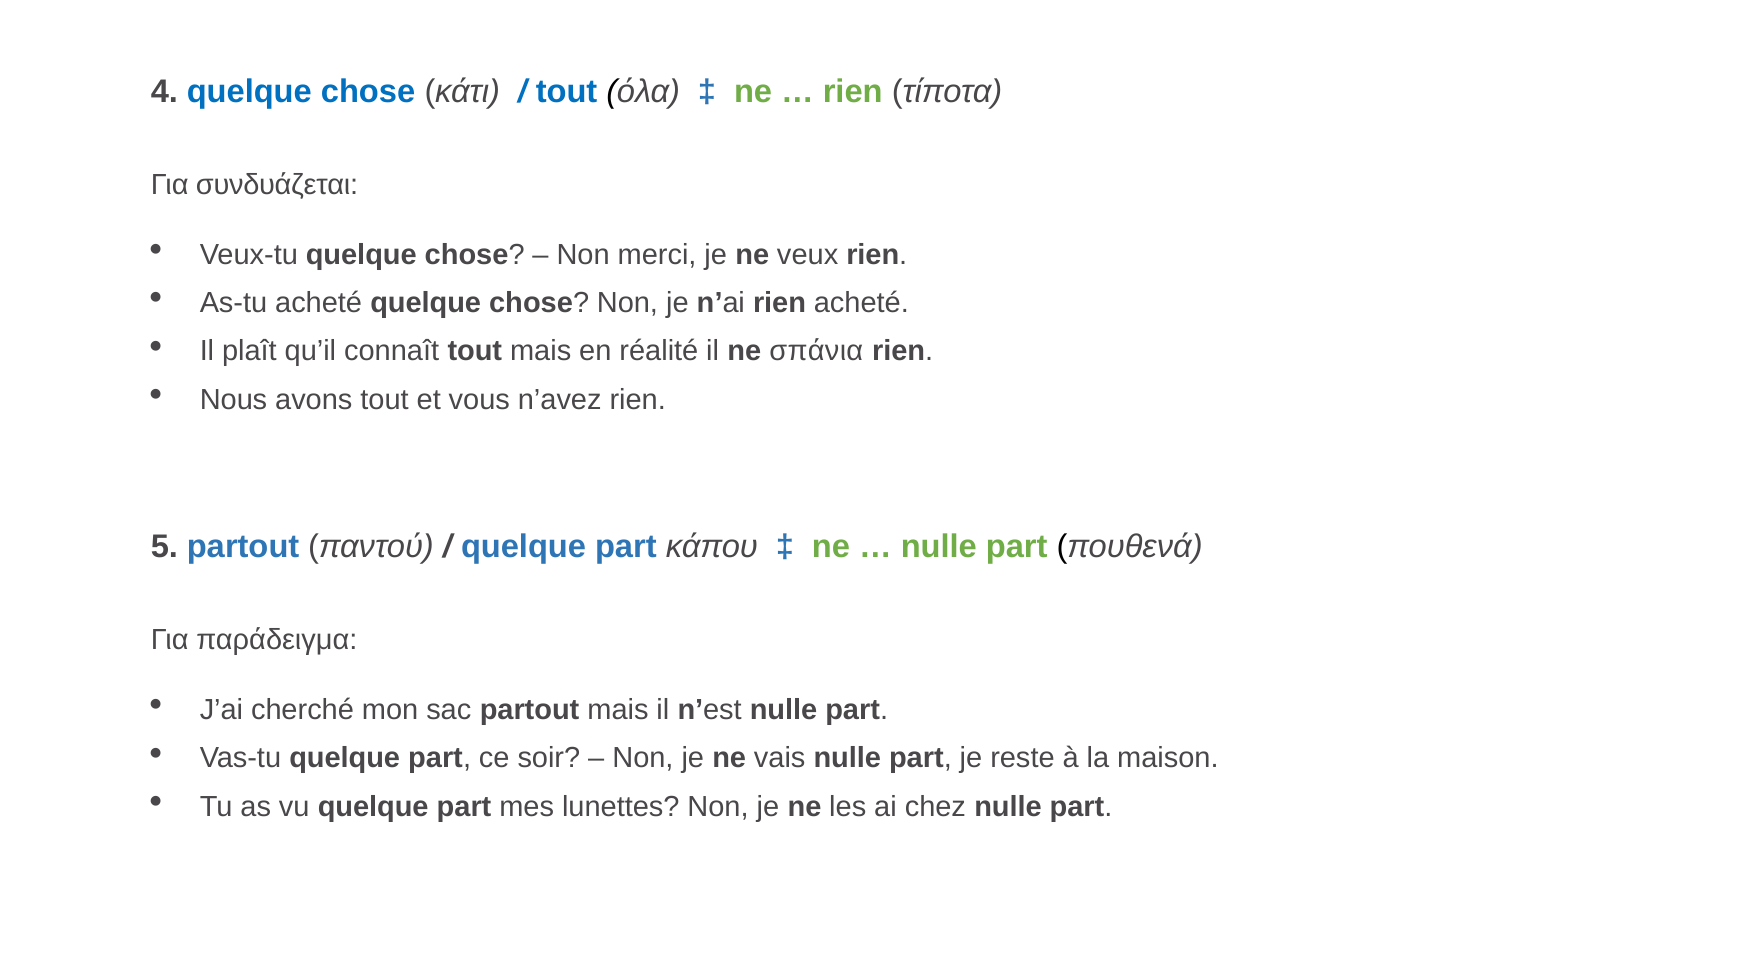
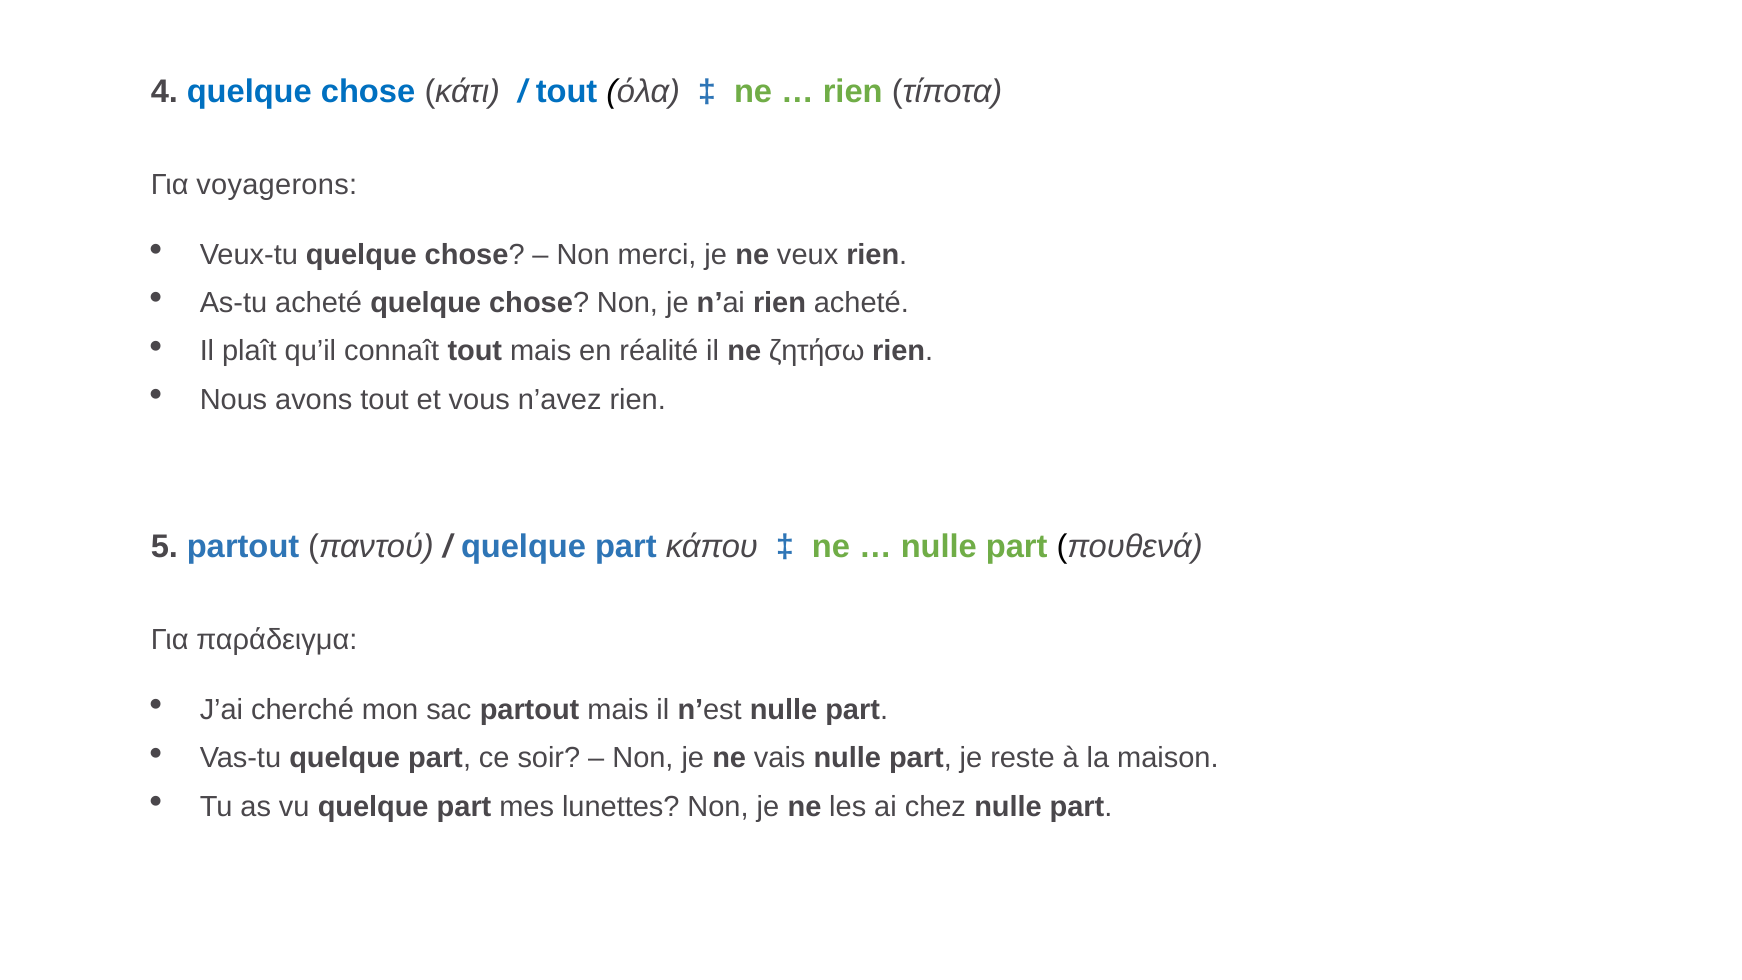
συνδυάζεται: συνδυάζεται -> voyagerons (277, 185)
σπάνια: σπάνια -> ζητήσω (817, 351)
